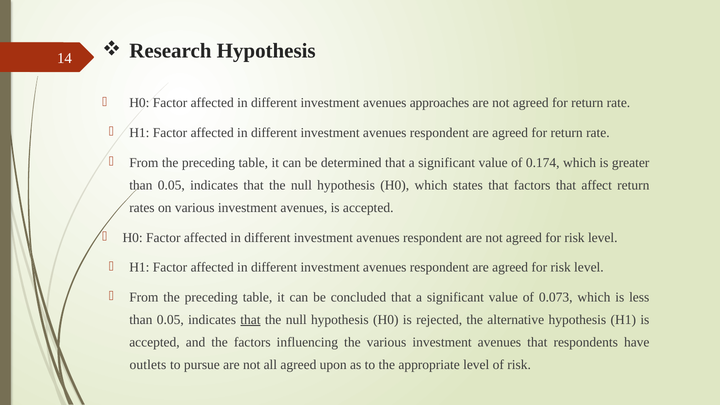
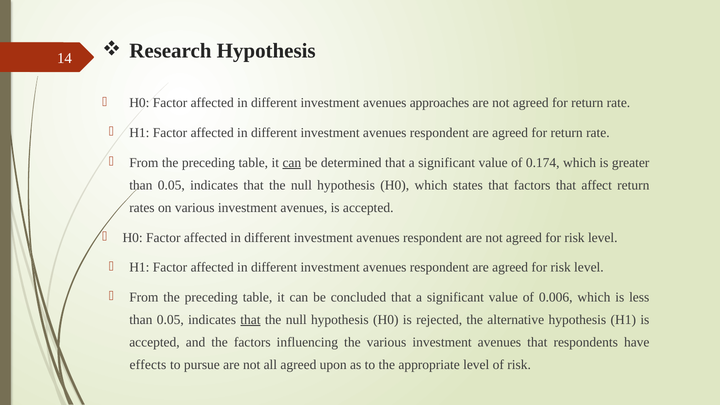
can underline: none -> present (292, 163)
0.073: 0.073 -> 0.006 (556, 297)
outlets: outlets -> effects (148, 365)
